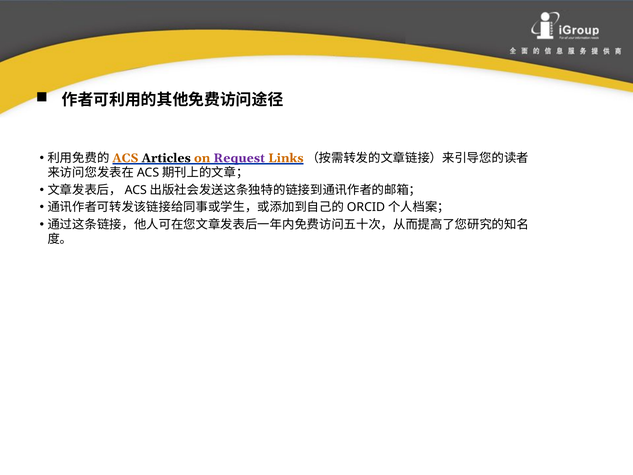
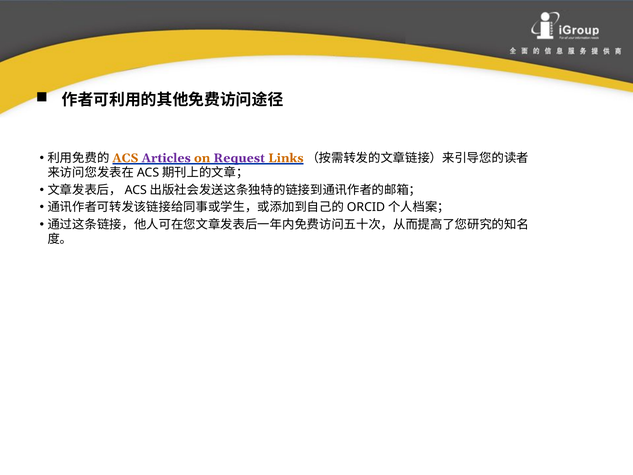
Articles colour: black -> purple (166, 158)
